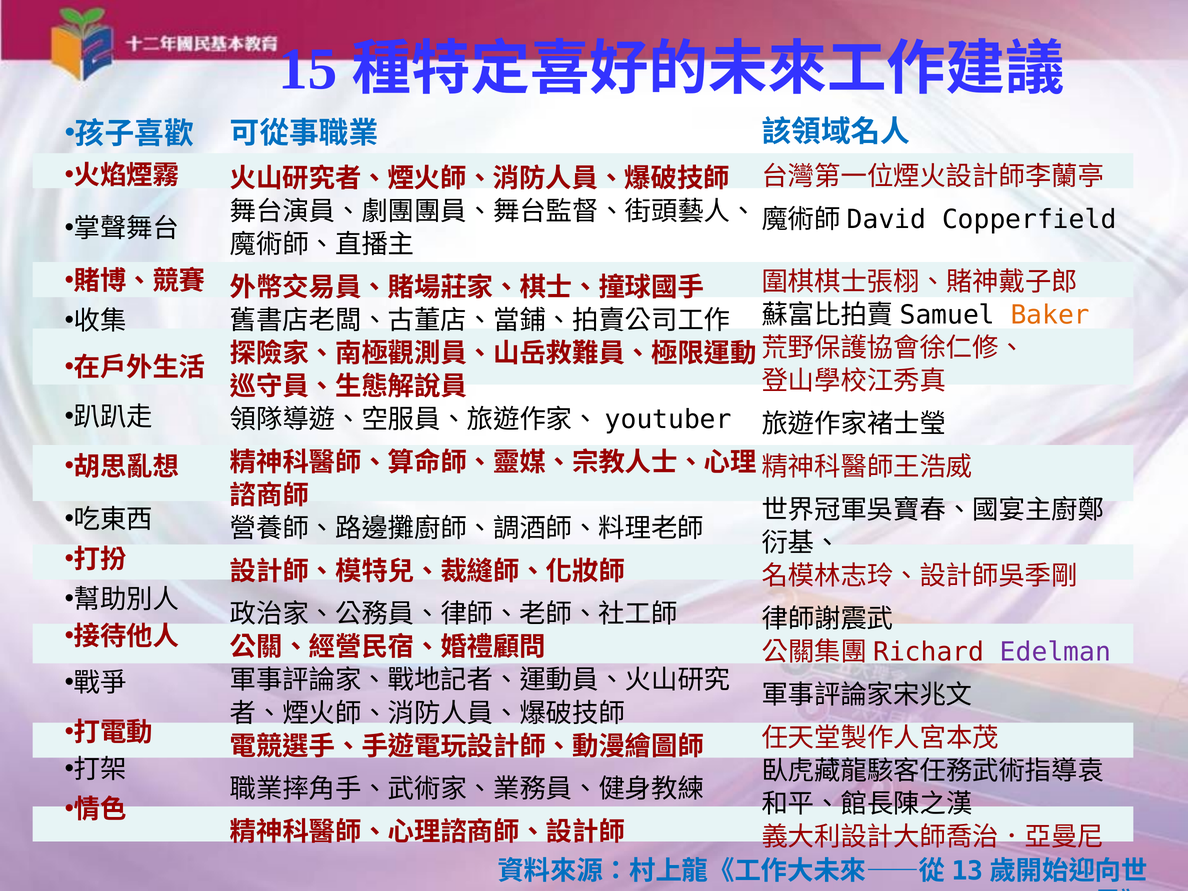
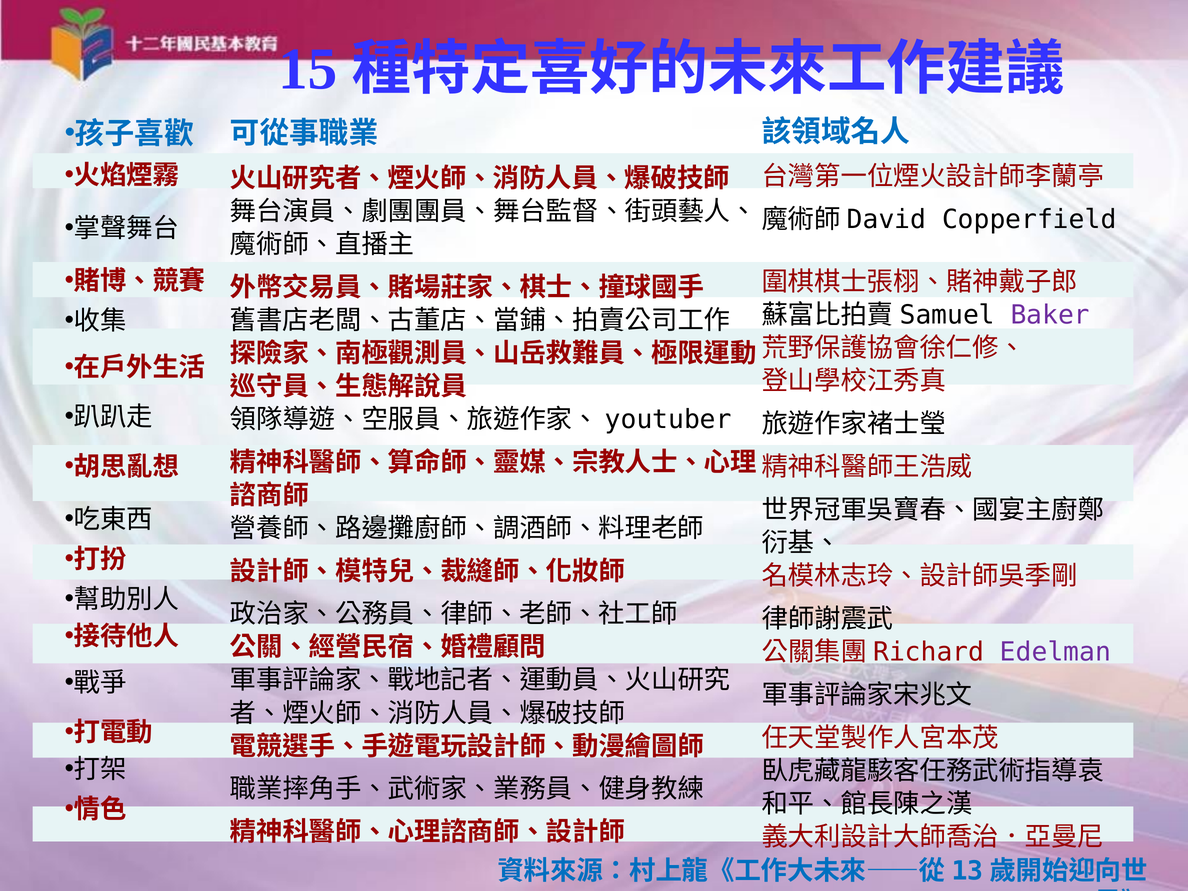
Baker colour: orange -> purple (1050, 315)
